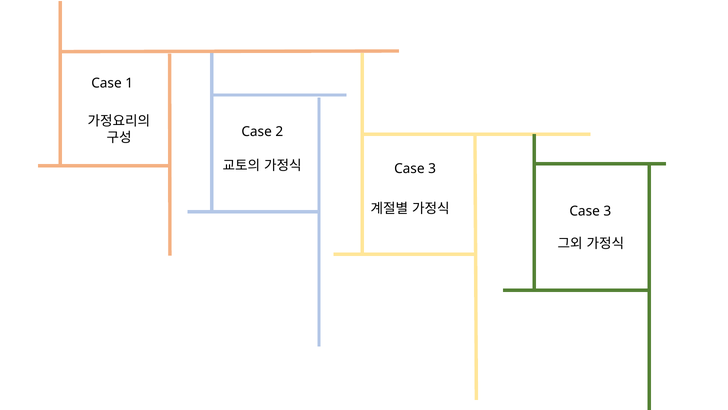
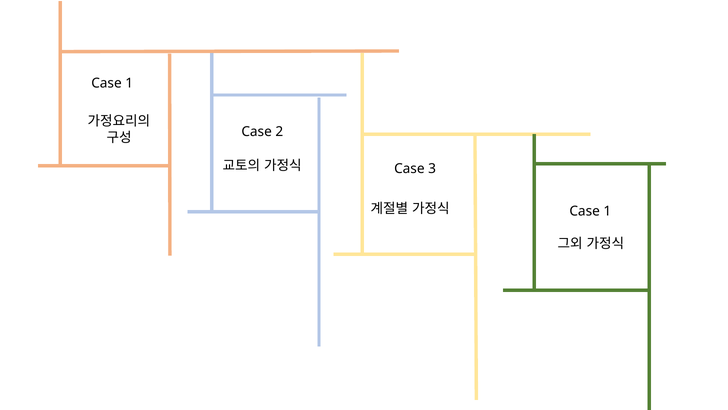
3: 3 -> 1 (607, 211)
